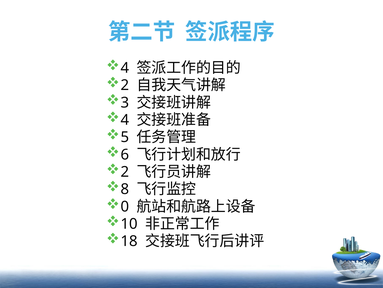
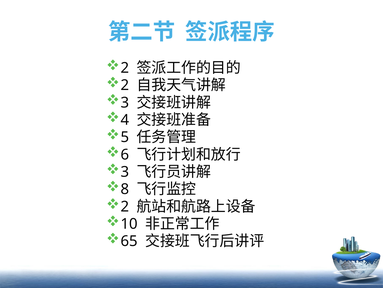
4: 4 -> 2 (125, 68)
2: 2 -> 3 (125, 172)
0: 0 -> 2 (125, 206)
18: 18 -> 65 (129, 241)
